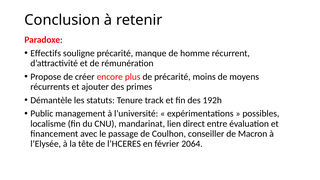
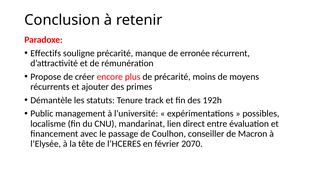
homme: homme -> erronée (195, 53)
2064: 2064 -> 2070 (192, 144)
